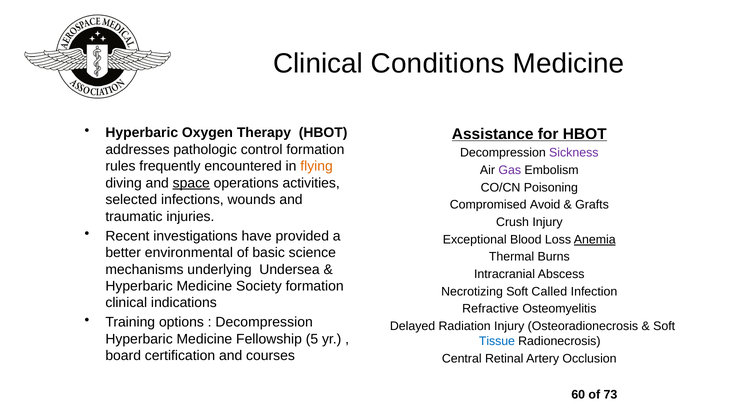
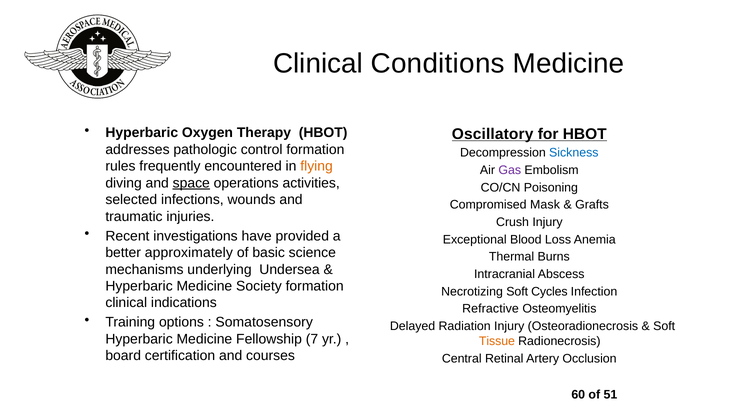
Assistance: Assistance -> Oscillatory (493, 134)
Sickness colour: purple -> blue (574, 153)
Avoid: Avoid -> Mask (545, 205)
Anemia underline: present -> none (595, 240)
environmental: environmental -> approximately (189, 253)
Called: Called -> Cycles (549, 292)
Decompression: Decompression -> Somatosensory (264, 322)
5: 5 -> 7 (312, 339)
Tissue colour: blue -> orange (497, 341)
73: 73 -> 51 (610, 395)
